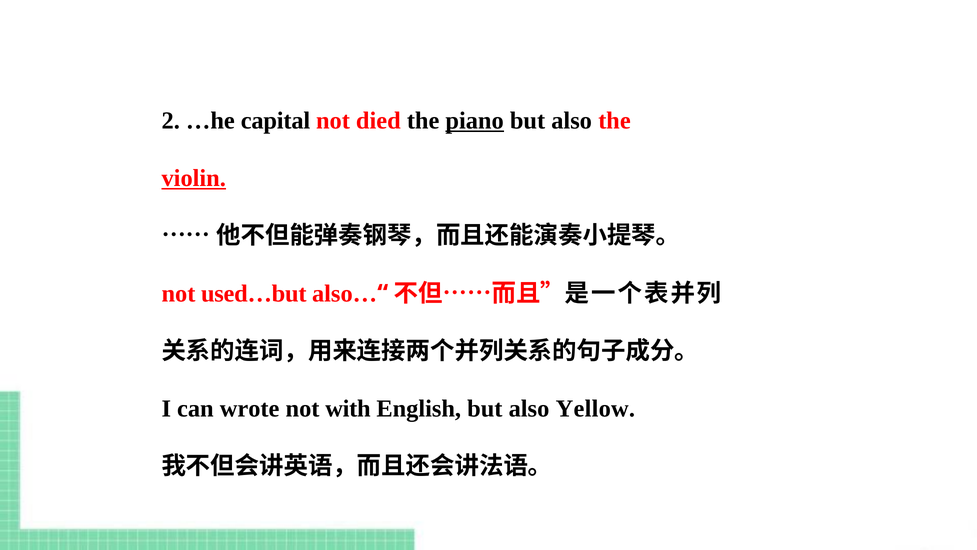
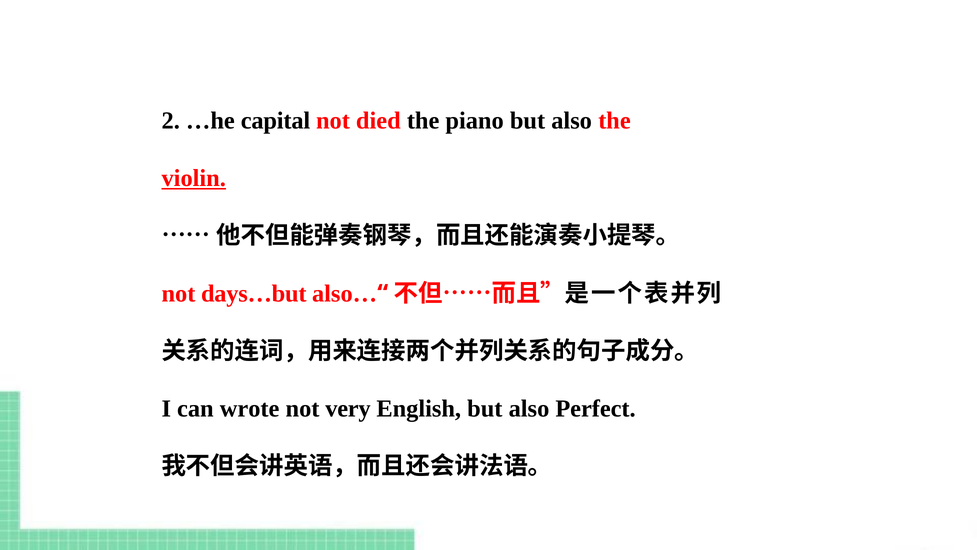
piano underline: present -> none (475, 121)
used…but: used…but -> days…but (254, 293)
with: with -> very (348, 408)
Yellow: Yellow -> Perfect (596, 408)
